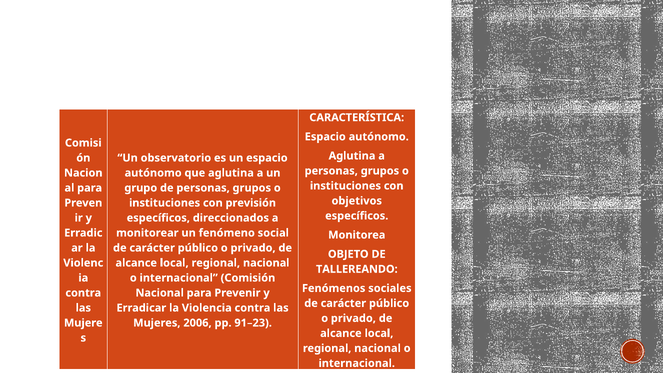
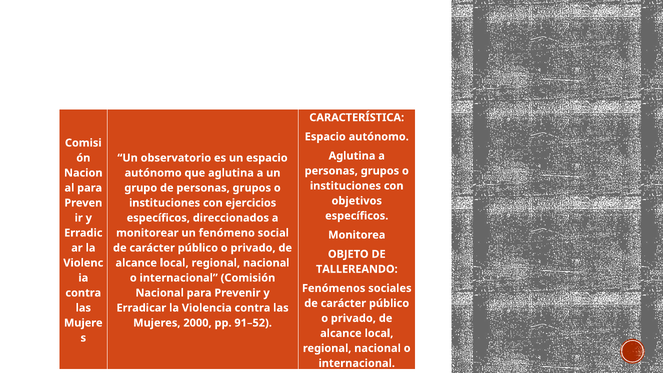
previsión: previsión -> ejercicios (251, 203)
2006: 2006 -> 2000 (197, 323)
91–23: 91–23 -> 91–52 (253, 323)
